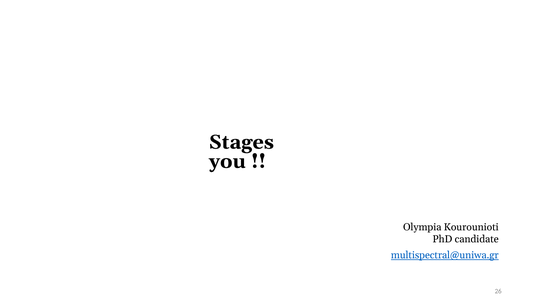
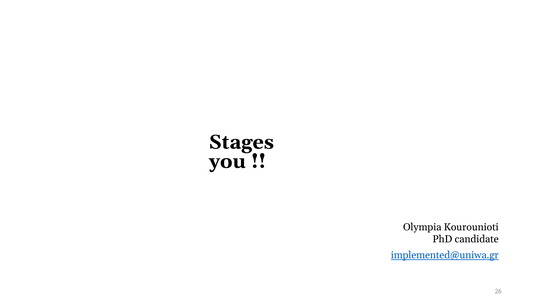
multispectral@uniwa.gr: multispectral@uniwa.gr -> implemented@uniwa.gr (445, 256)
